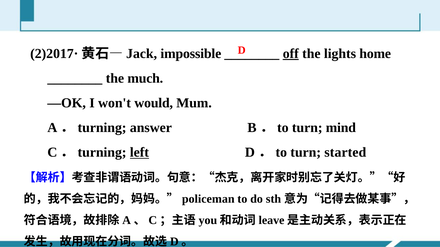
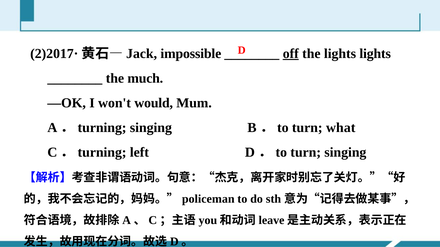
lights home: home -> lights (375, 54)
answer: answer -> singing (151, 128)
mind: mind -> what (341, 128)
left underline: present -> none (139, 153)
turn started: started -> singing (345, 153)
